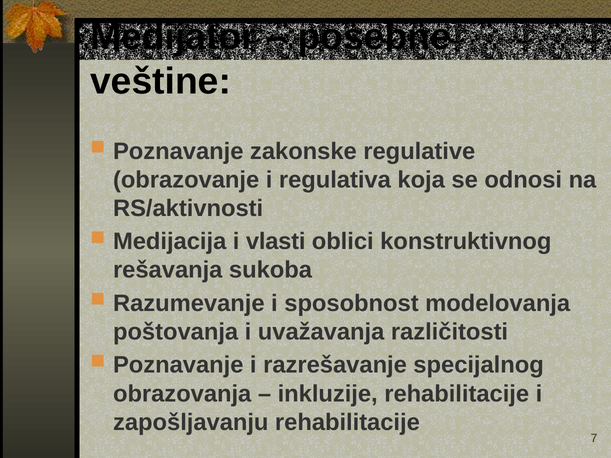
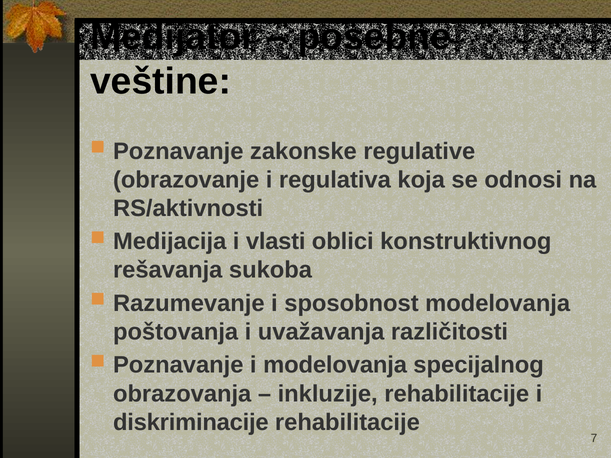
i razrešavanje: razrešavanje -> modelovanja (335, 365)
zapošljavanju: zapošljavanju -> diskriminacije (191, 422)
